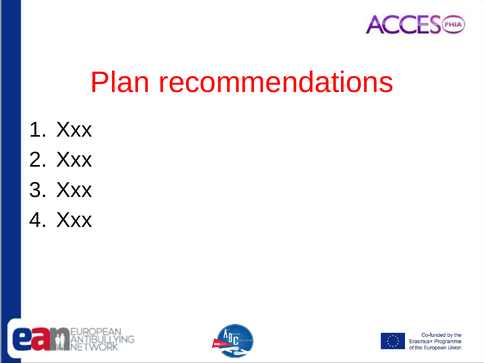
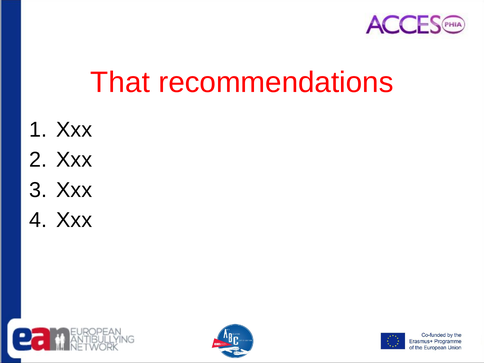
Plan: Plan -> That (120, 83)
